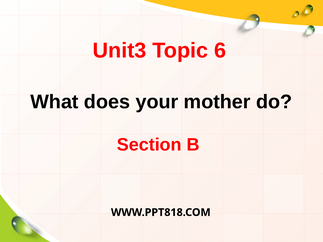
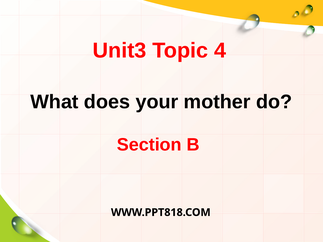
6: 6 -> 4 (220, 51)
